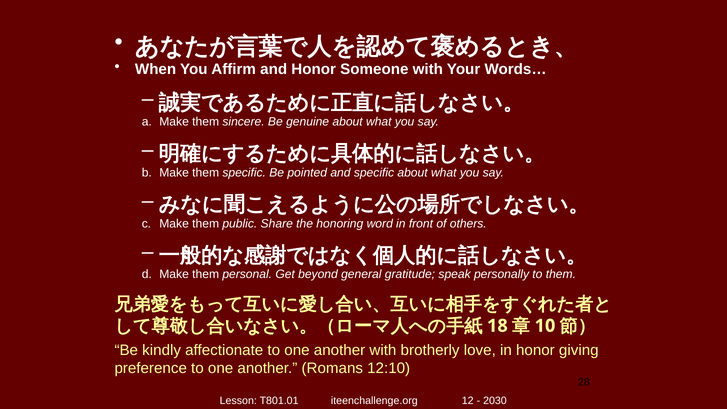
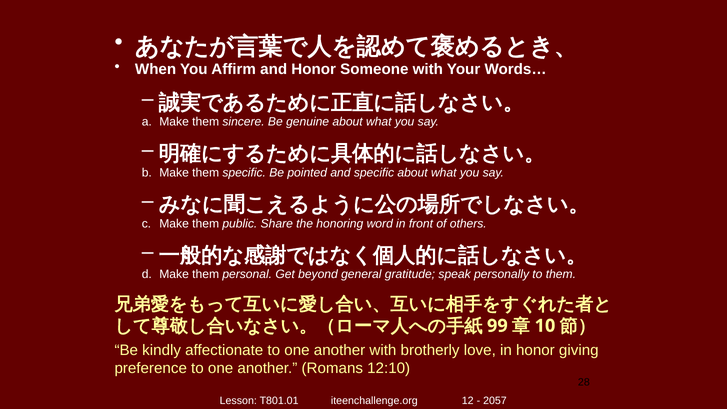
18: 18 -> 99 (497, 326)
2030: 2030 -> 2057 (495, 401)
